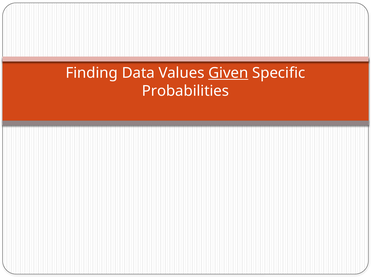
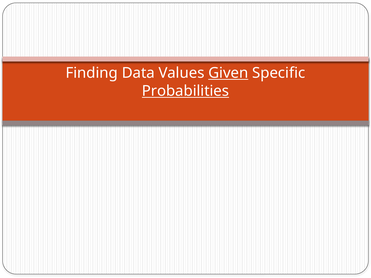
Probabilities underline: none -> present (185, 91)
